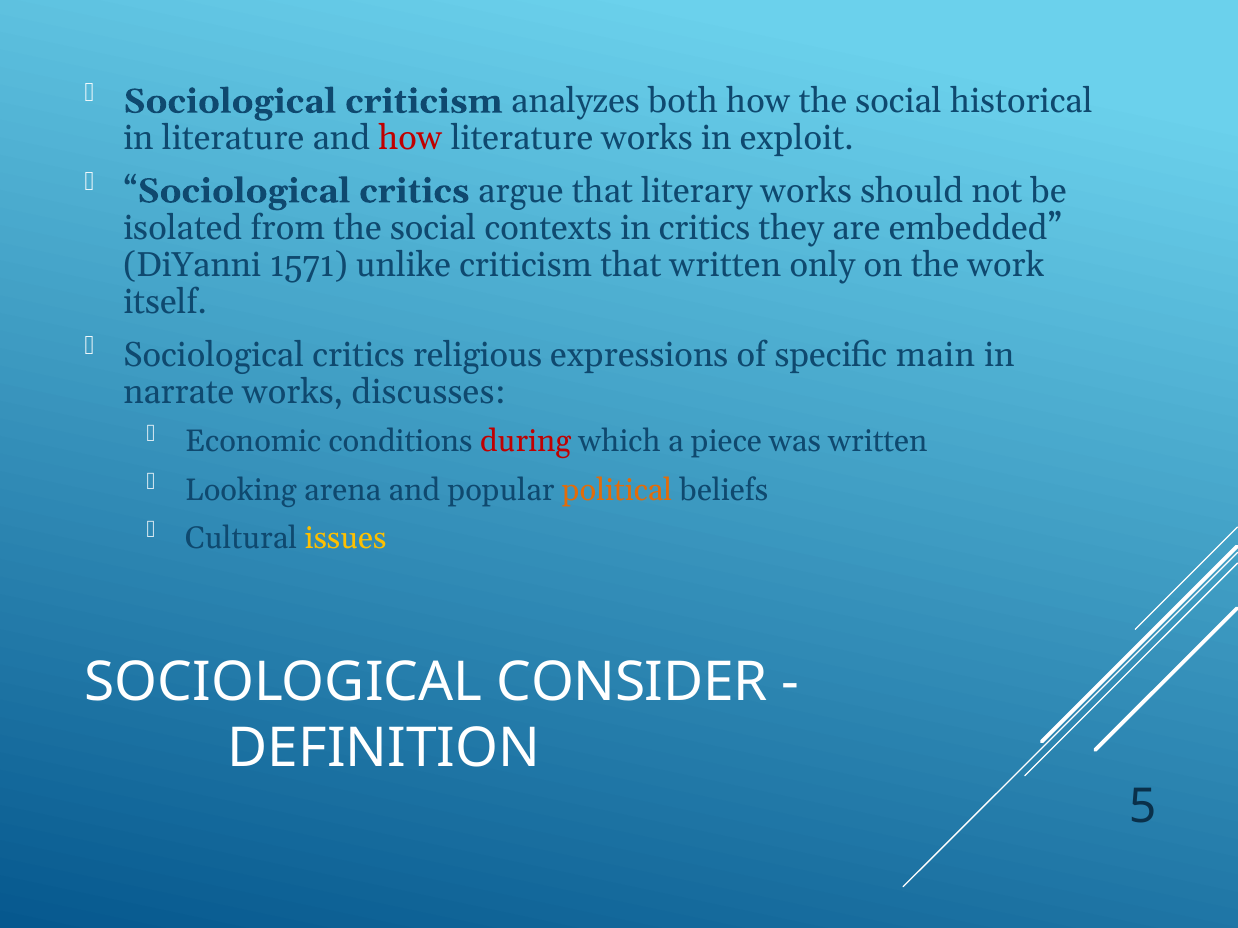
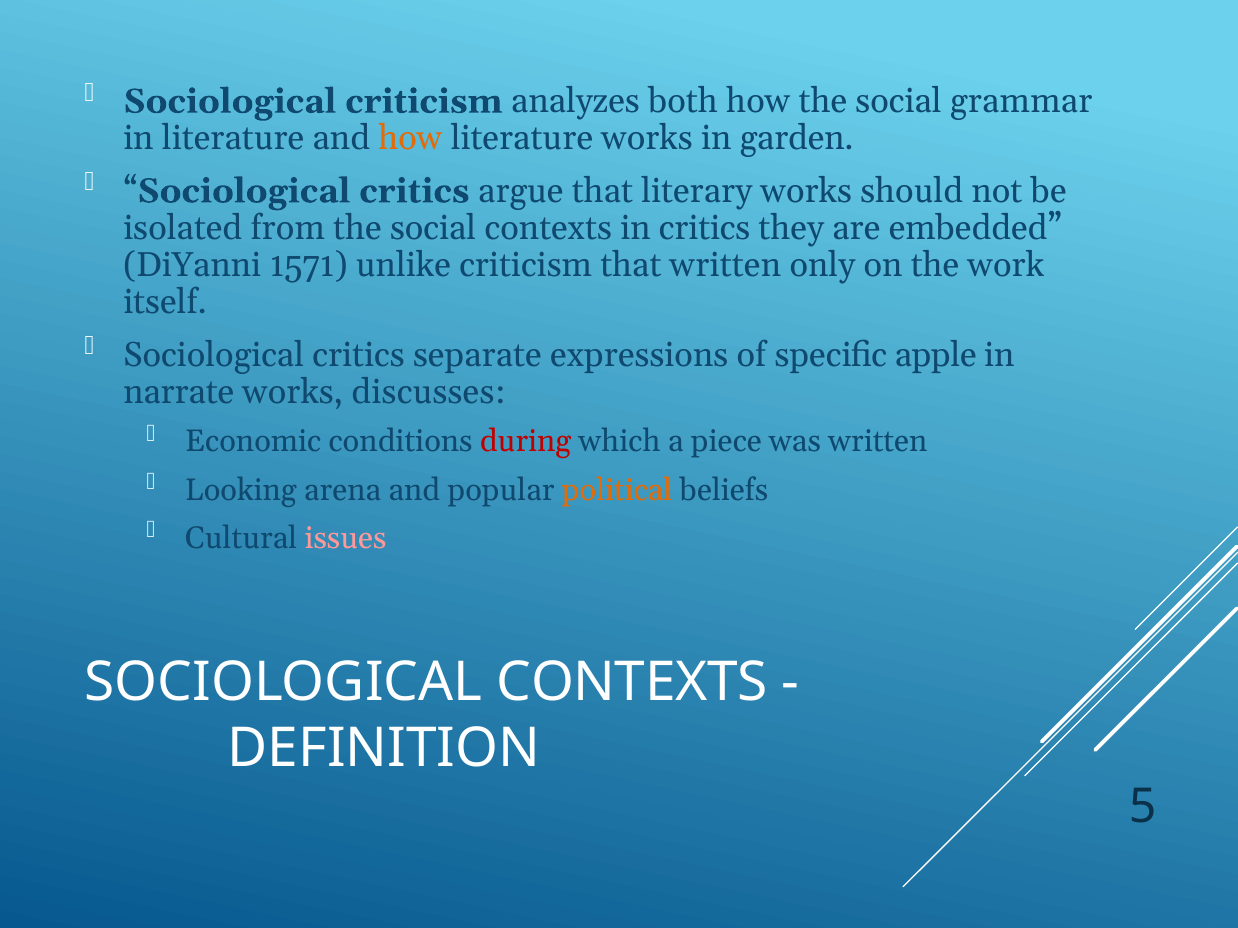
historical: historical -> grammar (1021, 101)
how colour: red -> orange (410, 139)
exploit: exploit -> garden (797, 139)
religious: religious -> separate (477, 355)
main: main -> apple (936, 355)
issues colour: yellow -> pink (346, 538)
SOCIOLOGICAL CONSIDER: CONSIDER -> CONTEXTS (632, 683)
